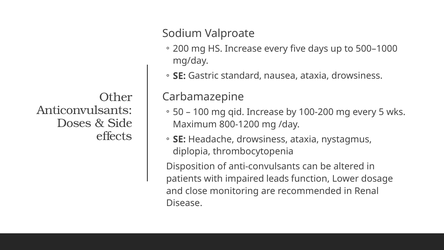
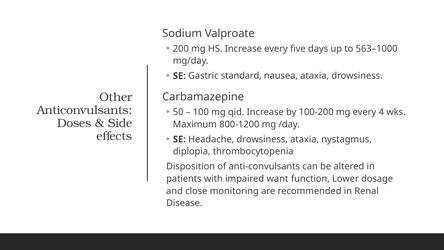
500–1000: 500–1000 -> 563–1000 (377, 49)
5: 5 -> 4 (381, 112)
leads: leads -> want (278, 179)
